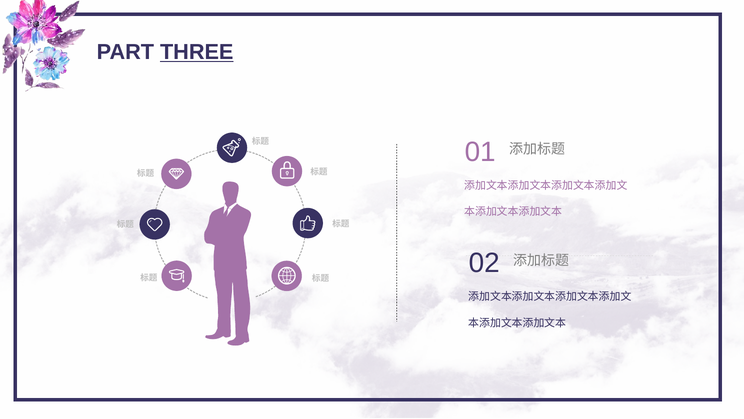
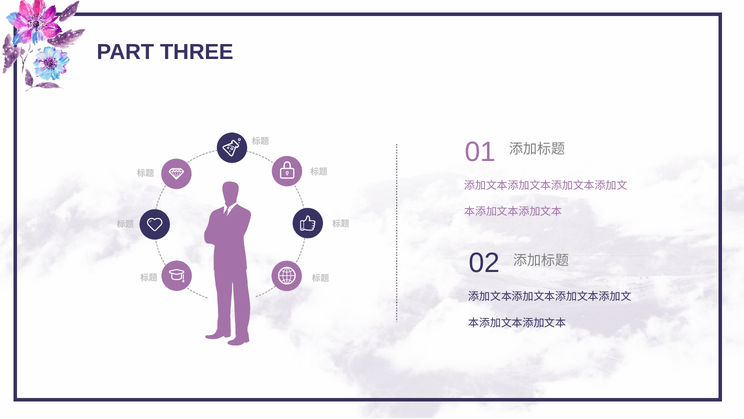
THREE underline: present -> none (197, 52)
